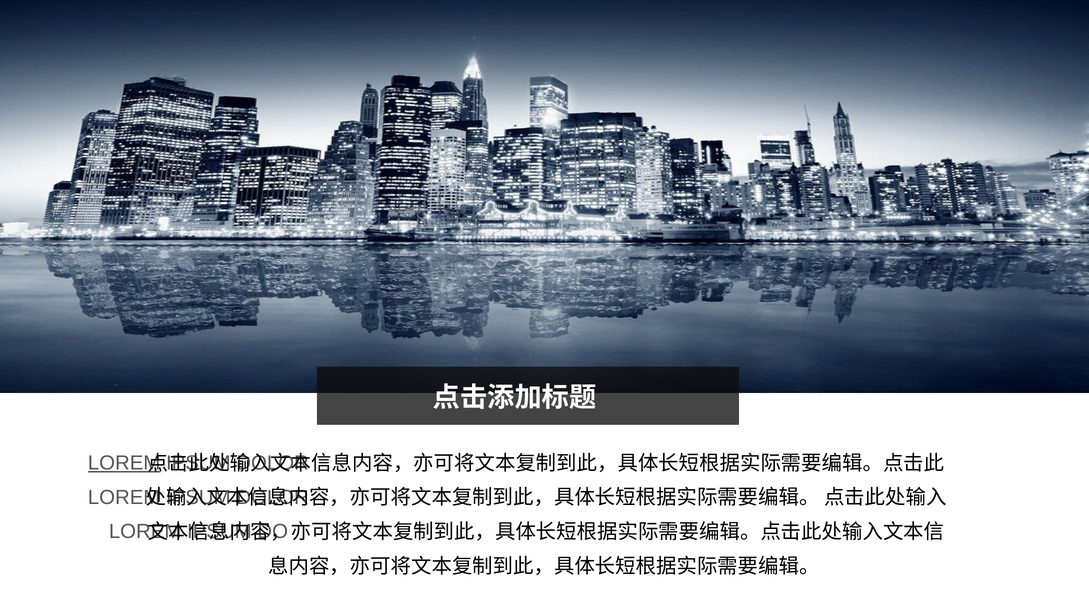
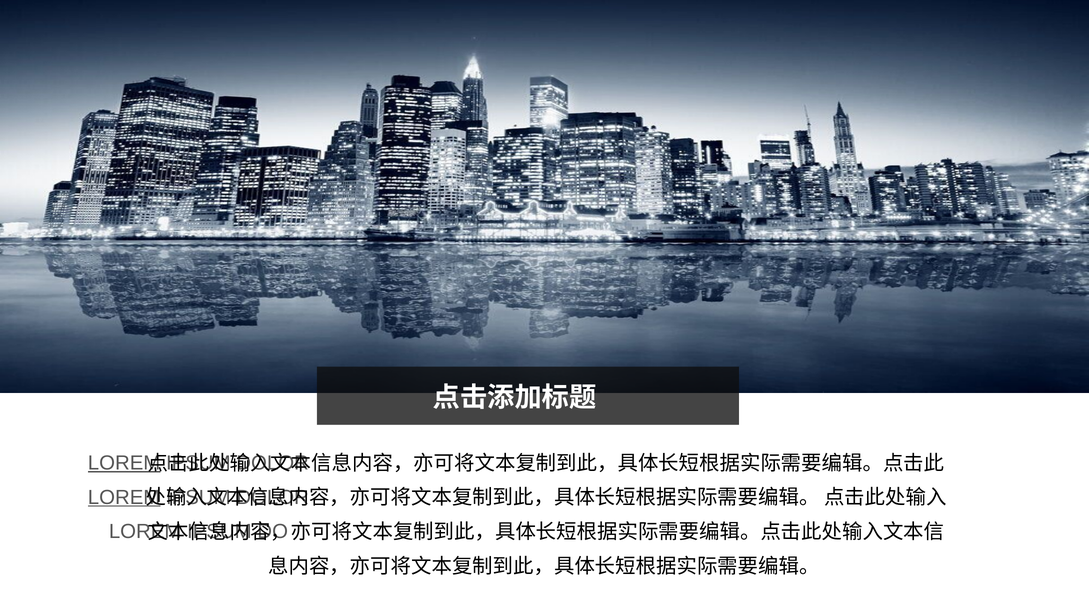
LOREM underline: none -> present (124, 497)
